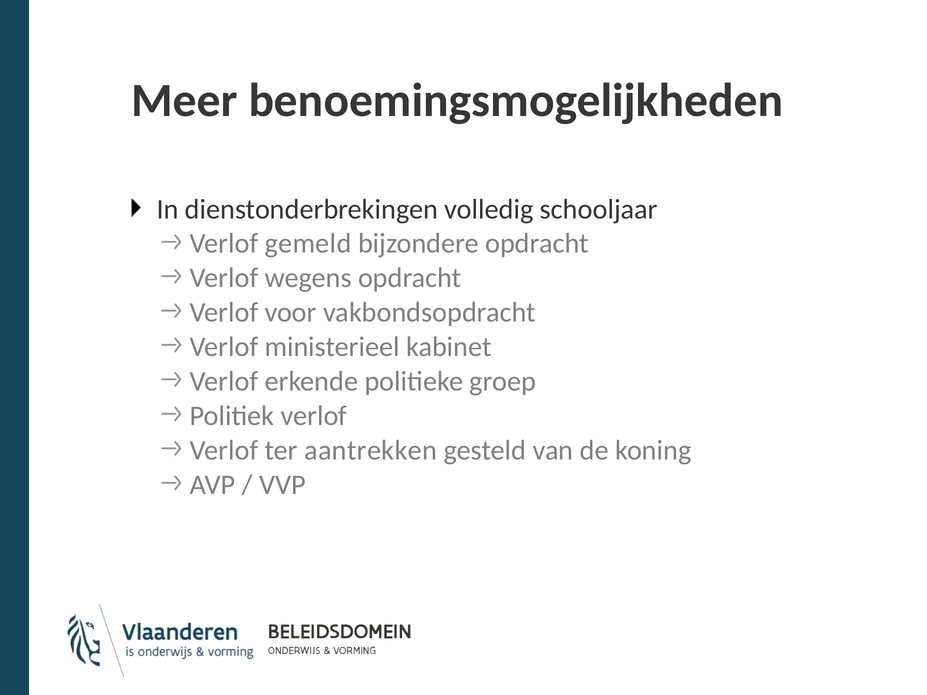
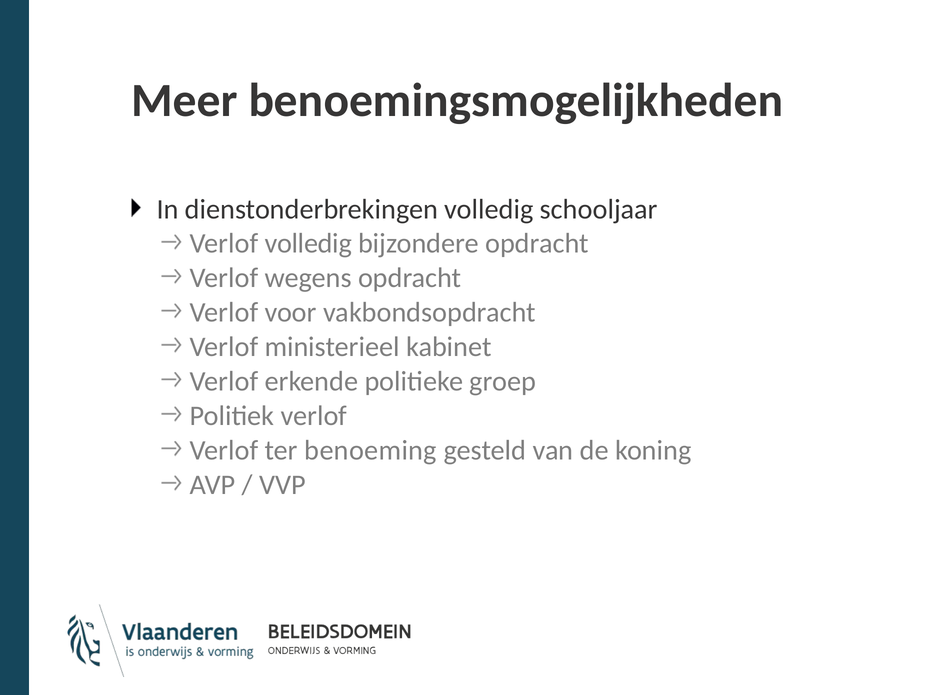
Verlof gemeld: gemeld -> volledig (308, 244)
aantrekken: aantrekken -> benoeming (371, 450)
